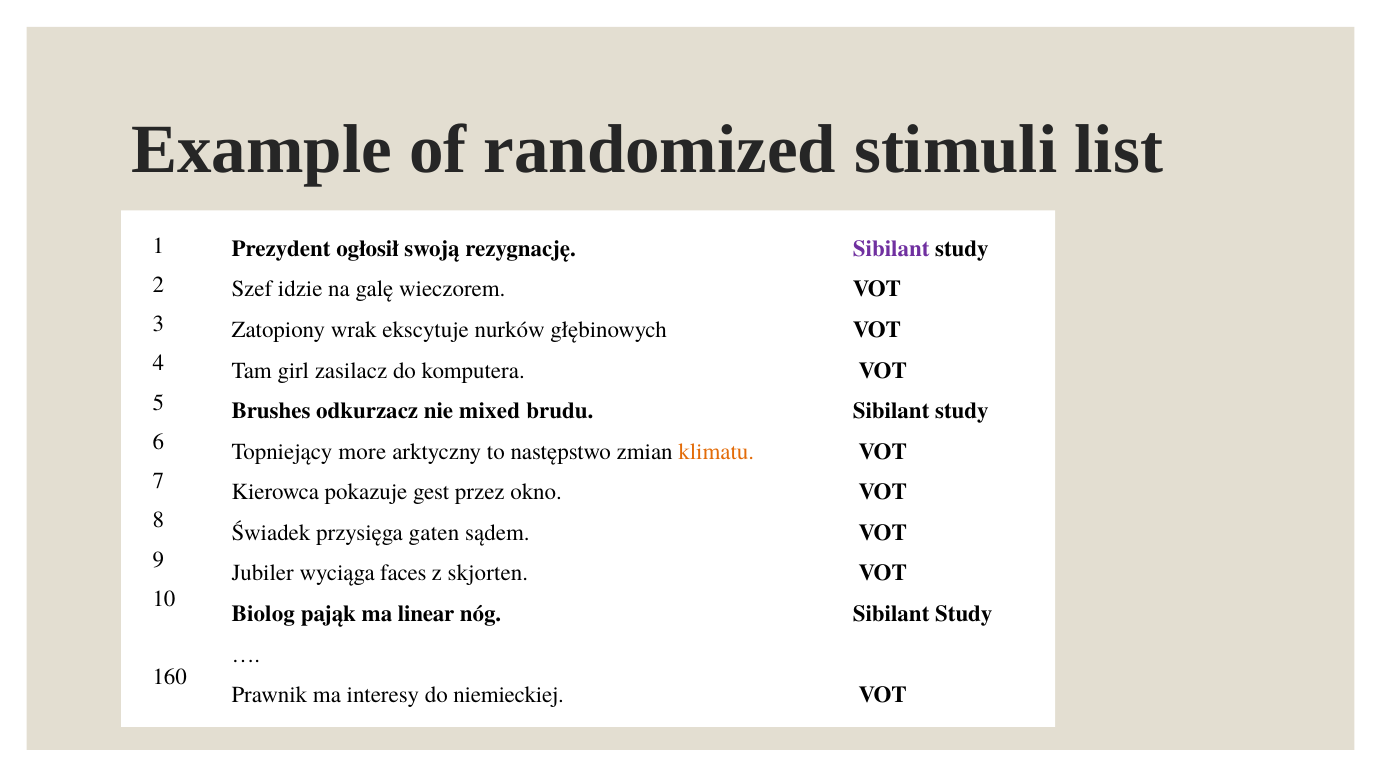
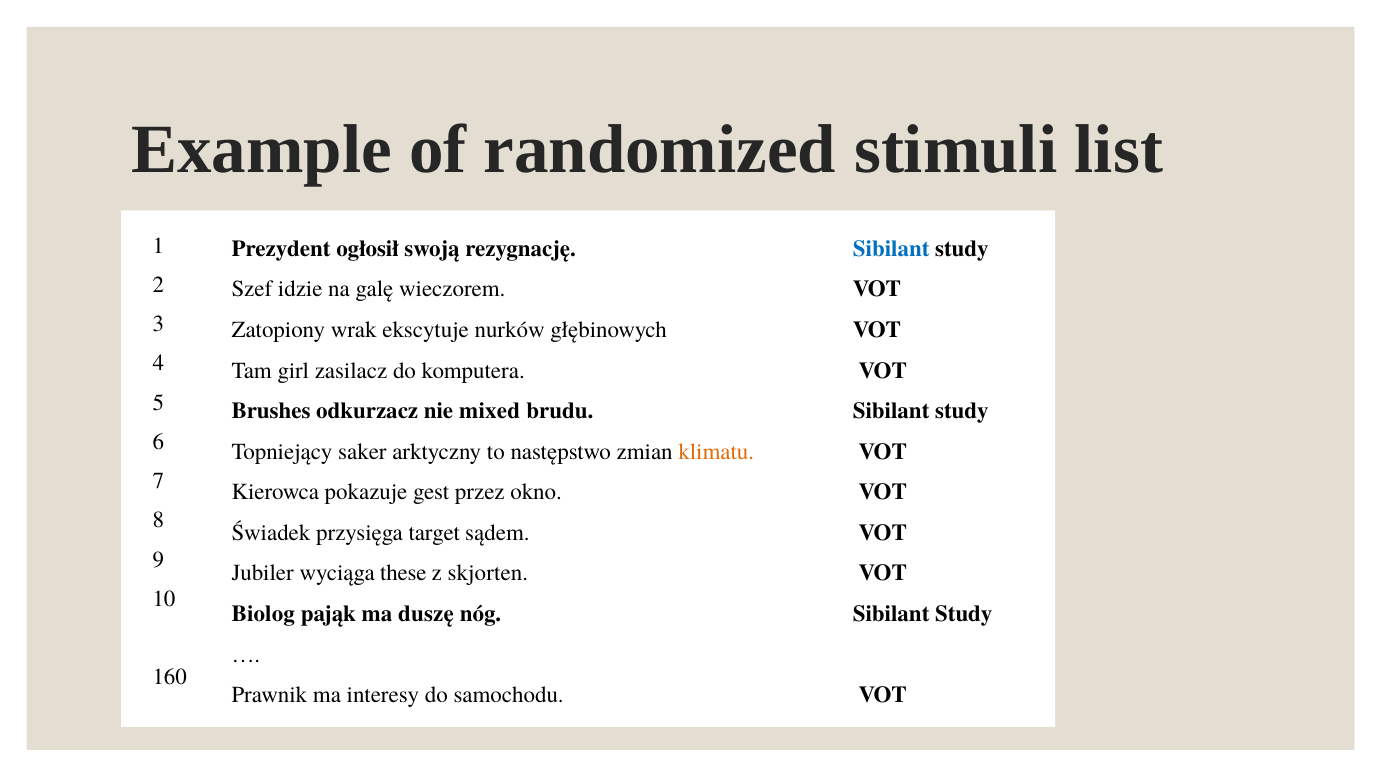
Sibilant colour: purple -> blue (891, 249)
more: more -> saker (362, 451)
gaten: gaten -> target (434, 533)
faces: faces -> these (403, 573)
linear: linear -> duszę (426, 614)
niemieckiej: niemieckiej -> samochodu (509, 695)
